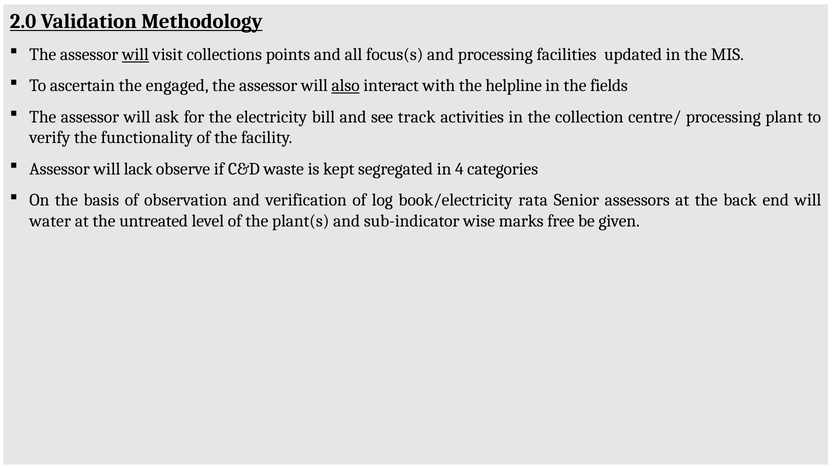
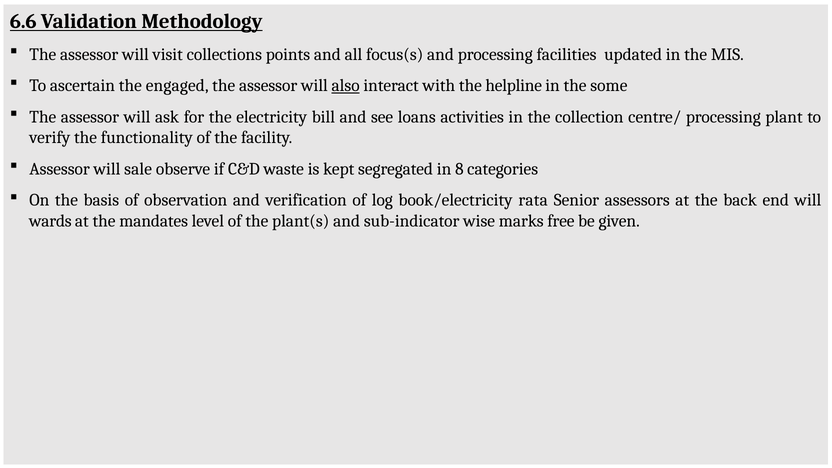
2.0: 2.0 -> 6.6 (23, 22)
will underline: present -> none (135, 55)
fields: fields -> some (609, 86)
track: track -> loans (417, 117)
lack: lack -> sale (138, 169)
4: 4 -> 8 (459, 169)
water: water -> wards (50, 221)
untreated: untreated -> mandates (154, 221)
